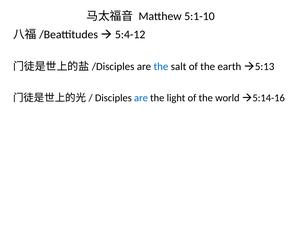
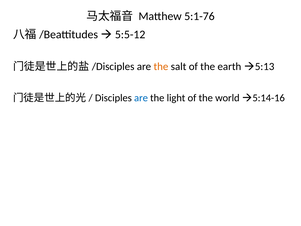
5:1-10: 5:1-10 -> 5:1-76 (199, 16)
5:4-12: 5:4-12 -> 5:5-12 (130, 34)
the colour: blue -> orange (161, 66)
